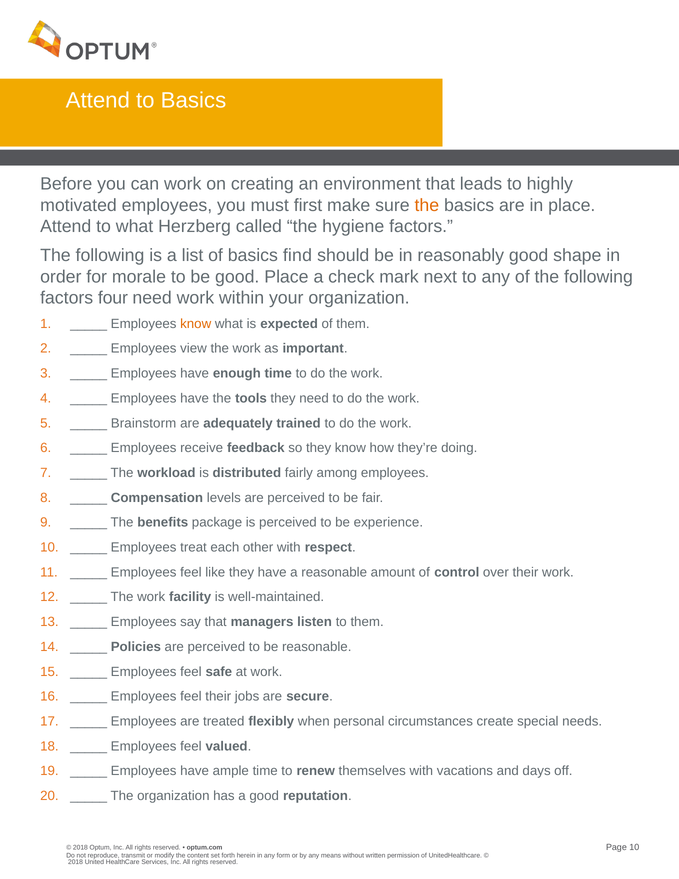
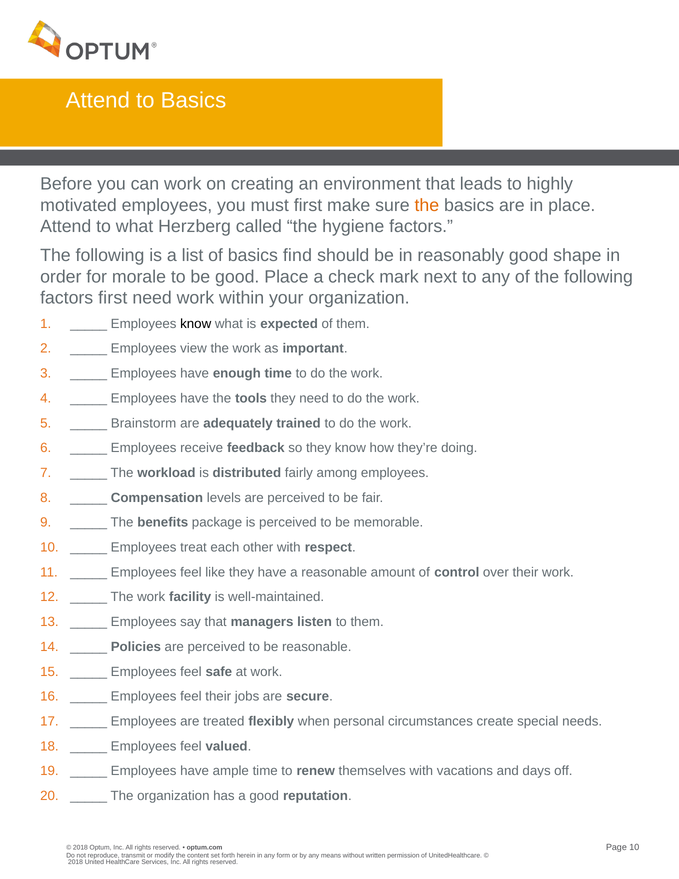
factors four: four -> first (113, 298)
know colour: orange -> black (196, 324)
experience: experience -> memorable (388, 522)
